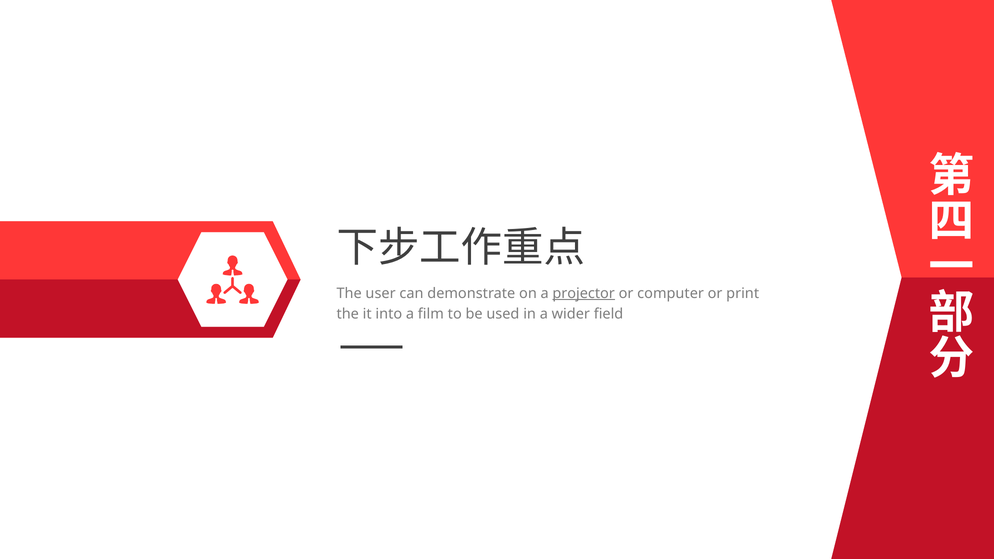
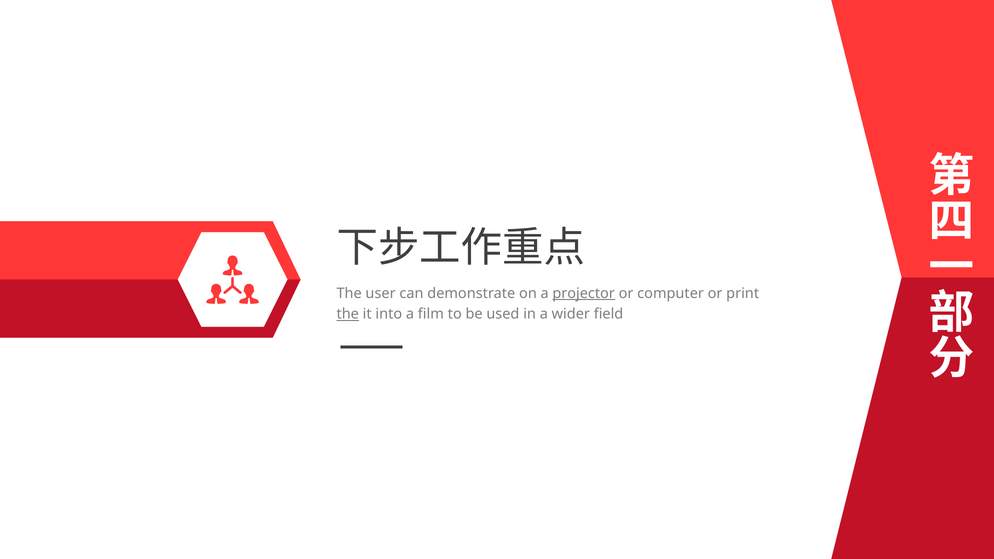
the underline: none -> present (348, 314)
